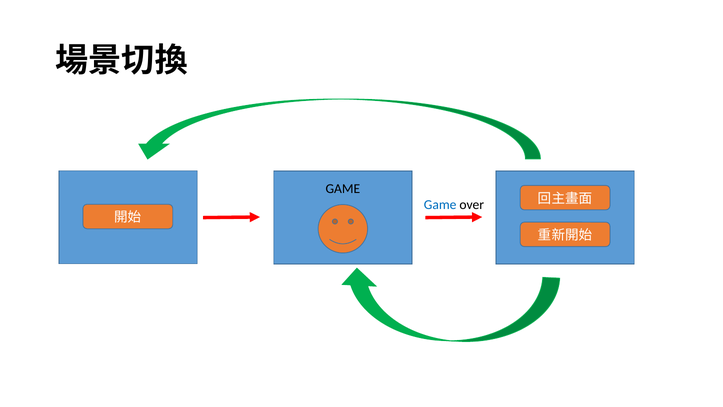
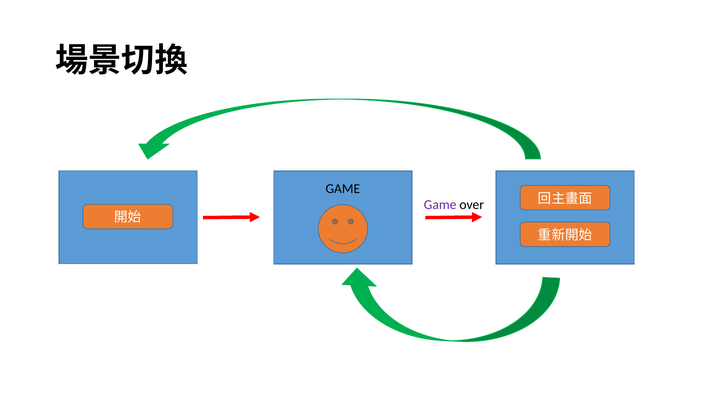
Game colour: blue -> purple (440, 205)
